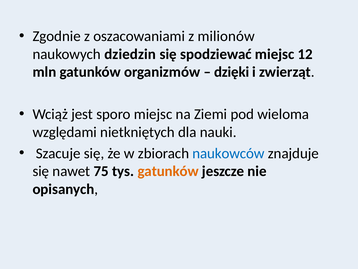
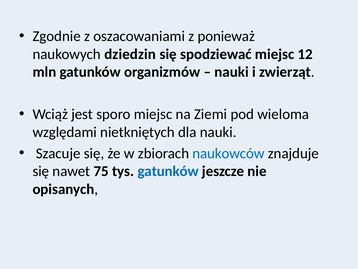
milionów: milionów -> ponieważ (226, 36)
dzięki: dzięki -> nauki (232, 72)
gatunków colour: orange -> blue (168, 171)
